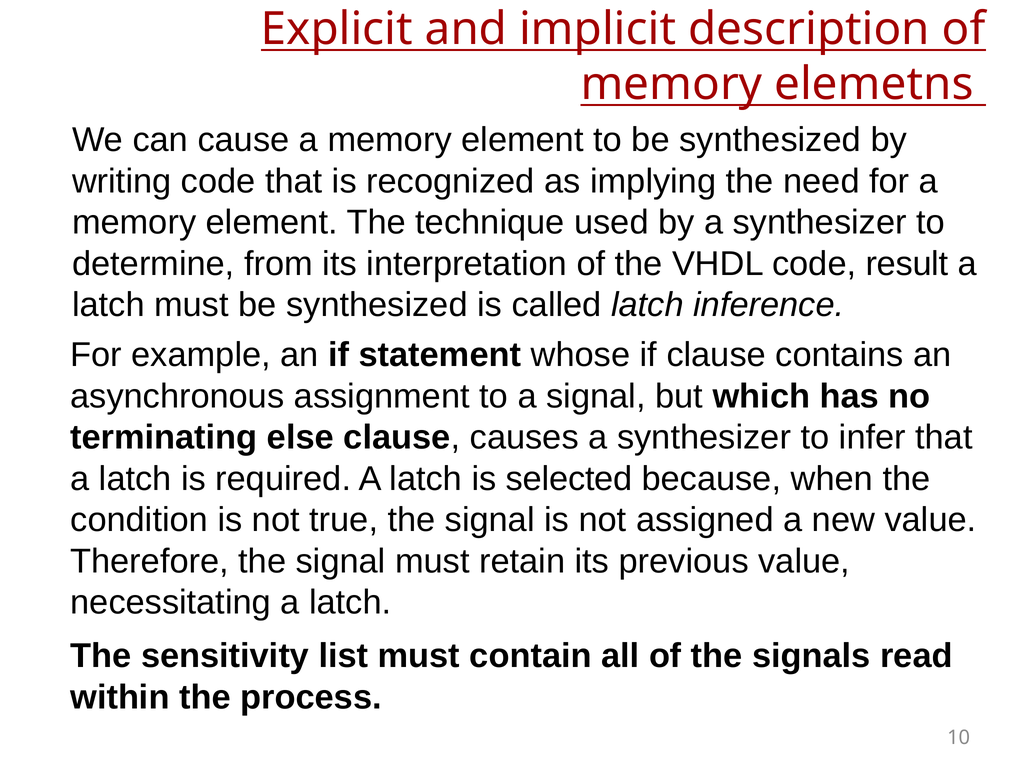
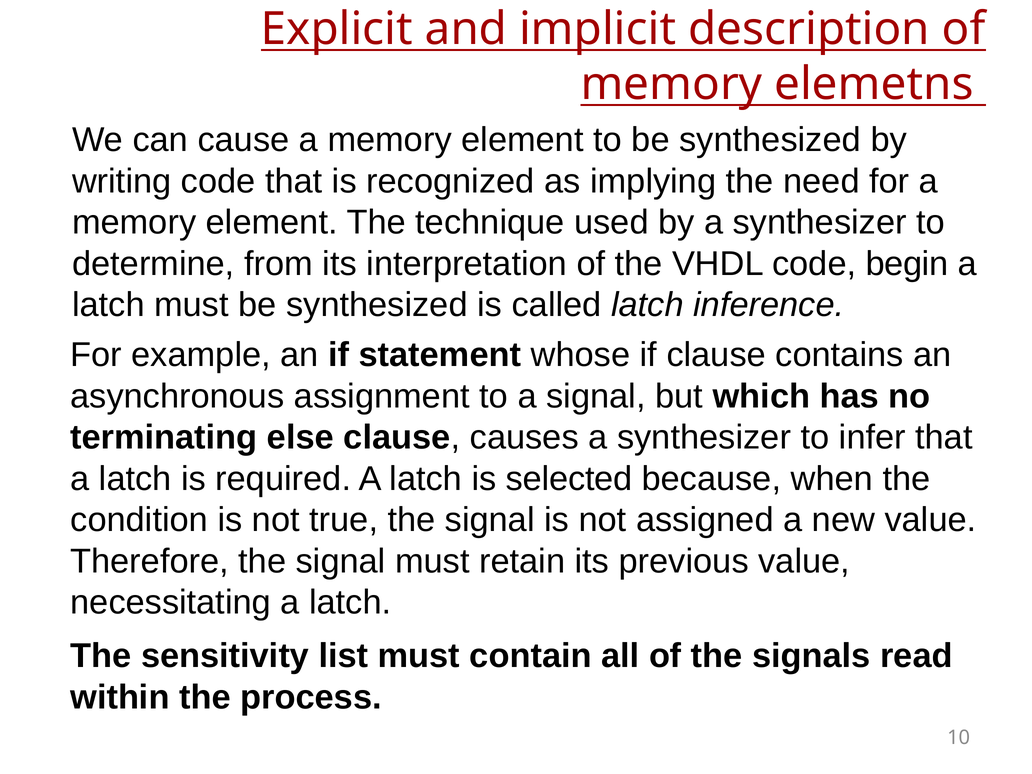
result: result -> begin (907, 264)
